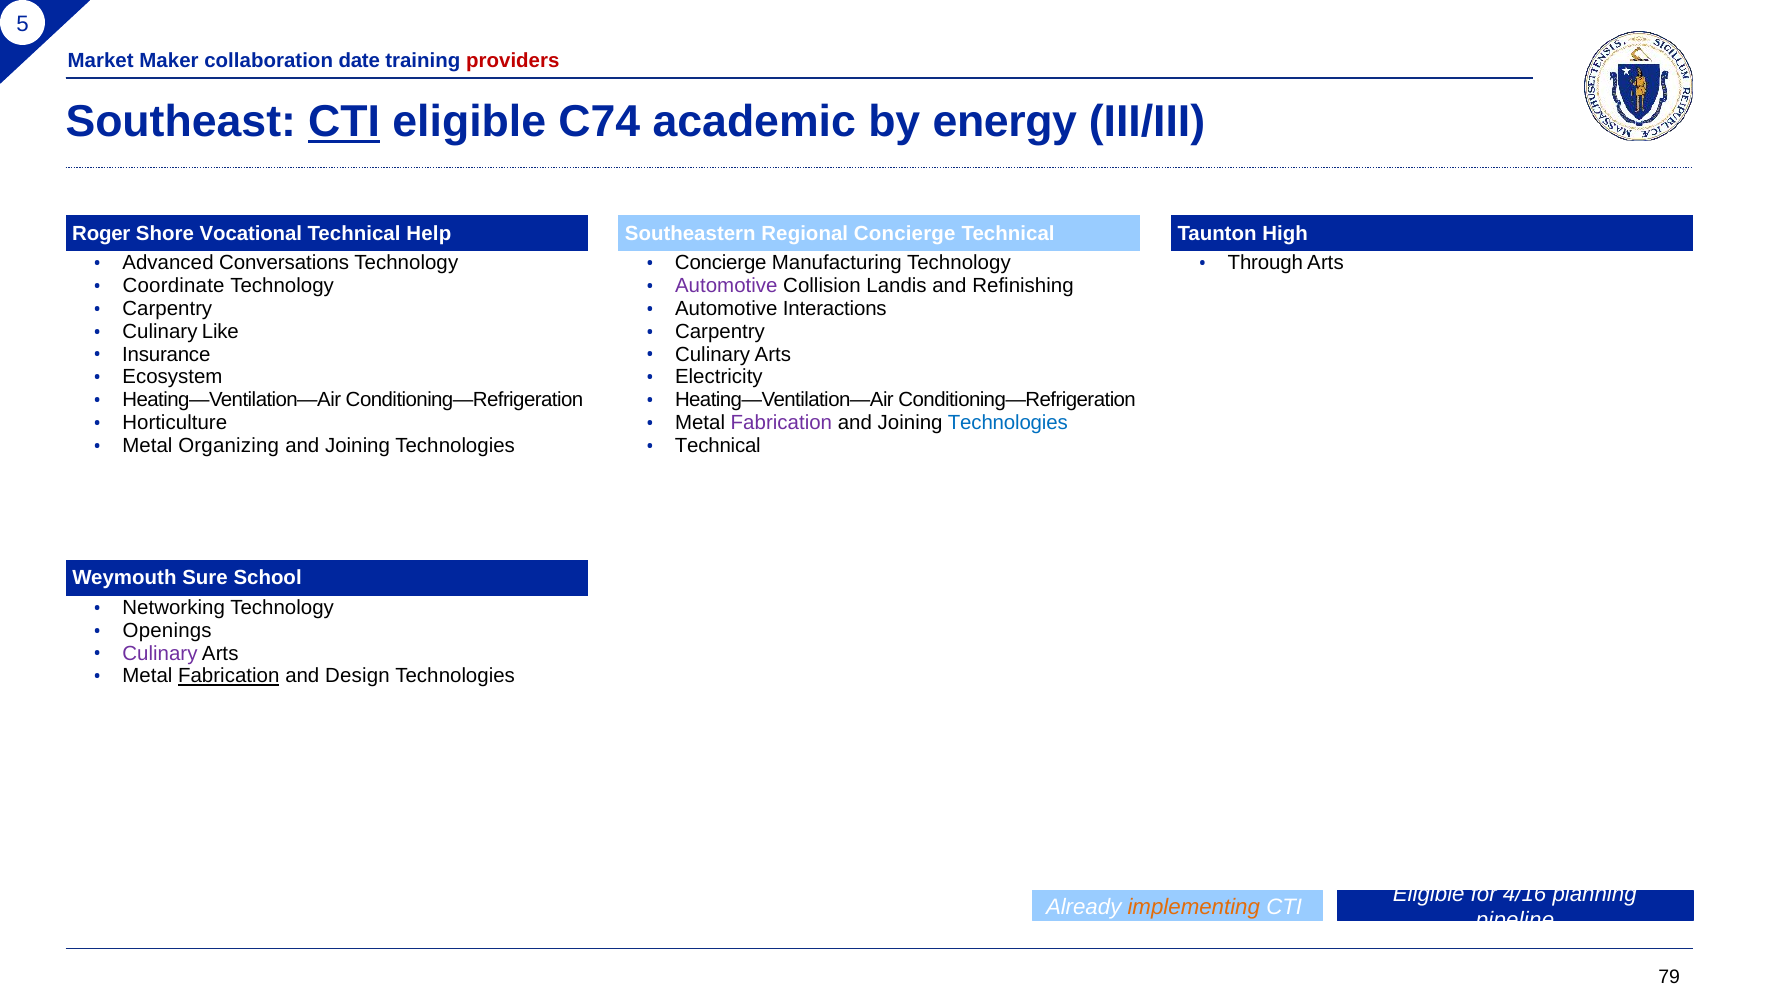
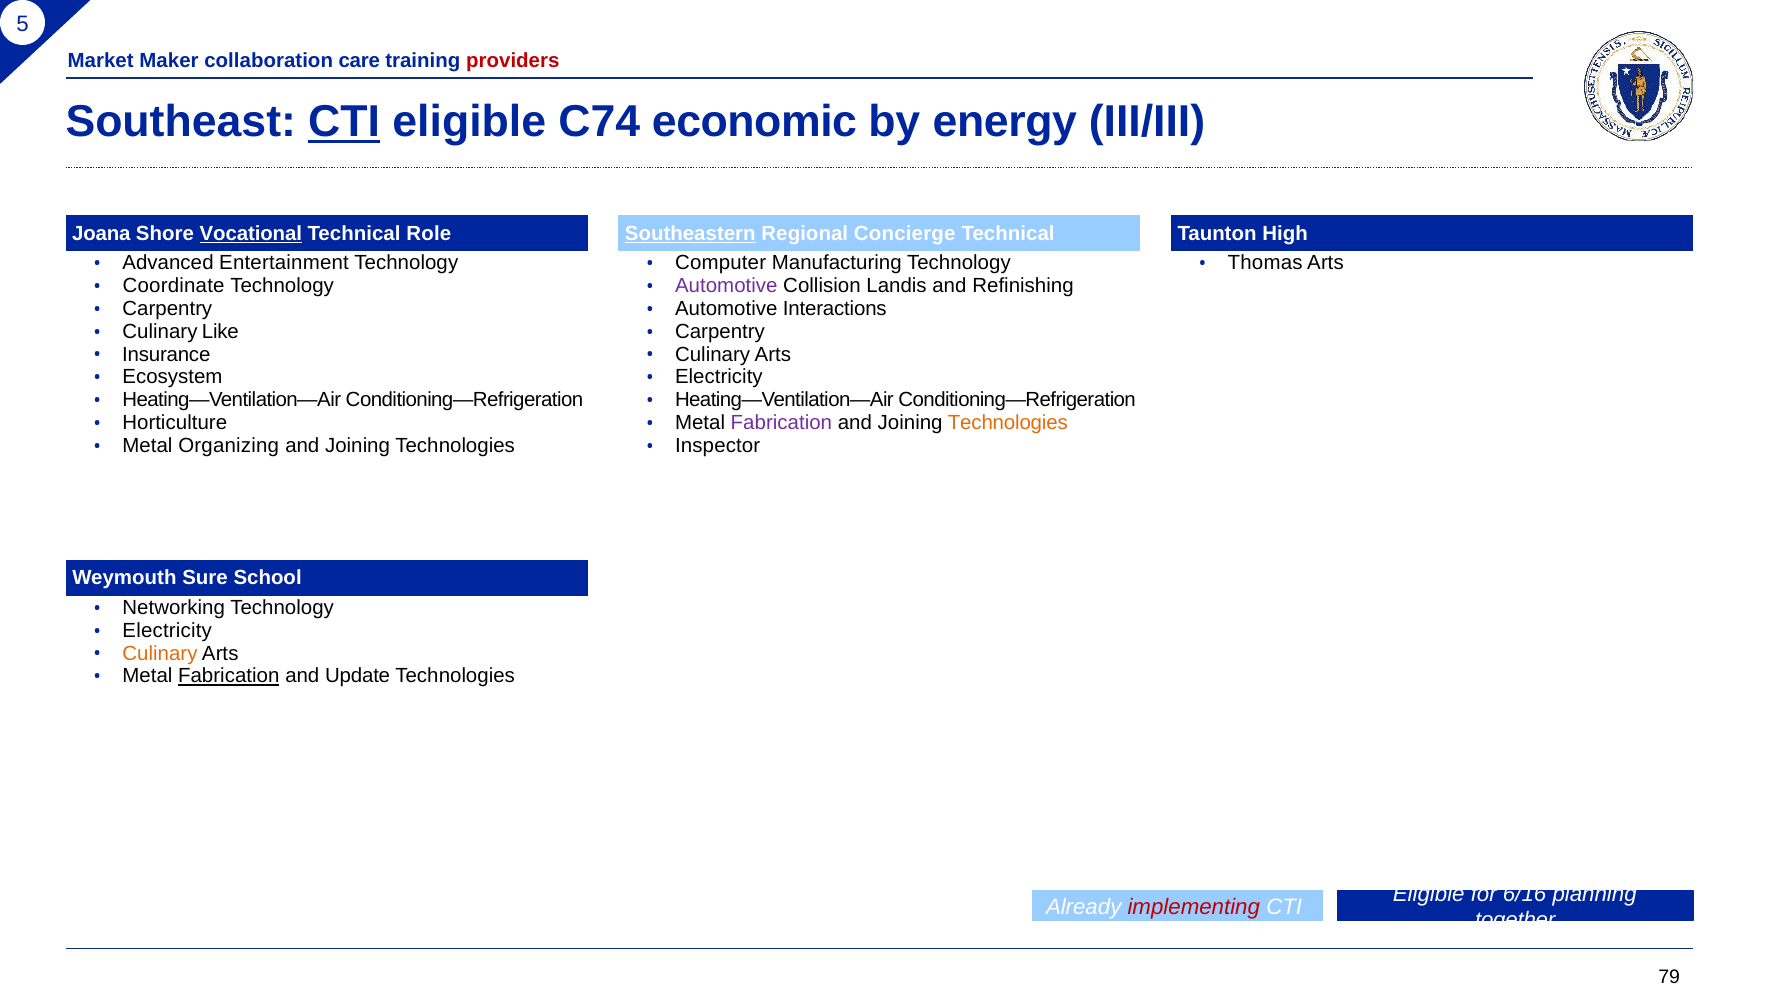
date: date -> care (359, 61)
academic: academic -> economic (754, 122)
Roger: Roger -> Joana (101, 234)
Vocational underline: none -> present (251, 234)
Help: Help -> Role (429, 234)
Southeastern underline: none -> present (690, 234)
Conversations: Conversations -> Entertainment (284, 263)
Concierge: Concierge -> Computer (721, 263)
Through: Through -> Thomas (1265, 263)
Technologies colour: blue -> orange (1008, 423)
Technical: Technical -> Inspector (718, 446)
Openings: Openings -> Electricity (167, 631)
Culinary colour: purple -> orange (160, 653)
Design: Design -> Update (358, 676)
4/16: 4/16 -> 6/16 (1525, 894)
implementing colour: orange -> red (1194, 907)
pipeline: pipeline -> together (1515, 921)
